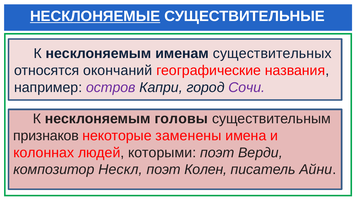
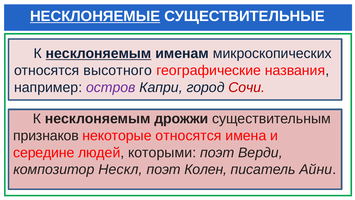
несклоняемым underline: none -> present (99, 53)
существительных: существительных -> микроскопических (272, 53)
окончаний: окончаний -> высотного (118, 70)
Сочи colour: purple -> red (247, 87)
головы: головы -> дрожжи (181, 119)
некоторые заменены: заменены -> относятся (188, 136)
колоннах: колоннах -> середине (44, 152)
